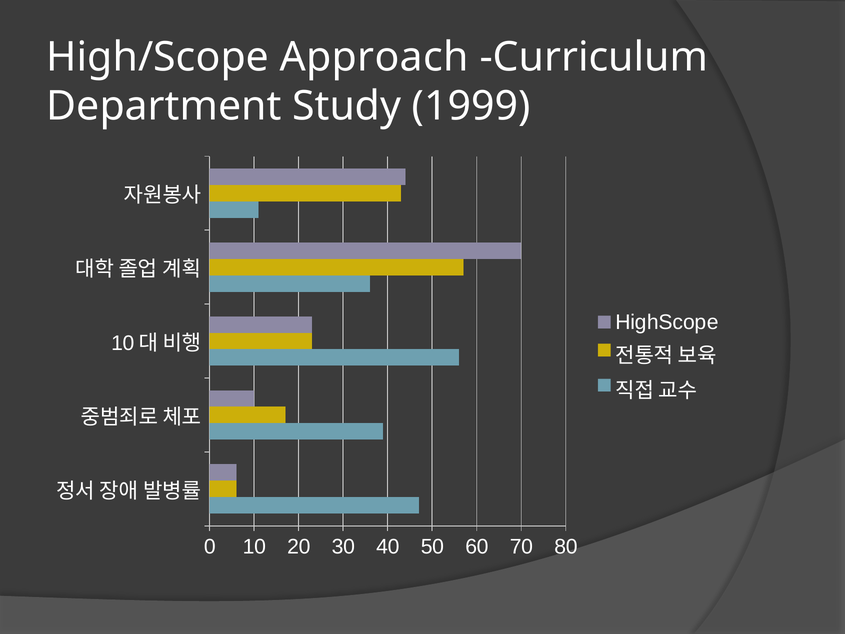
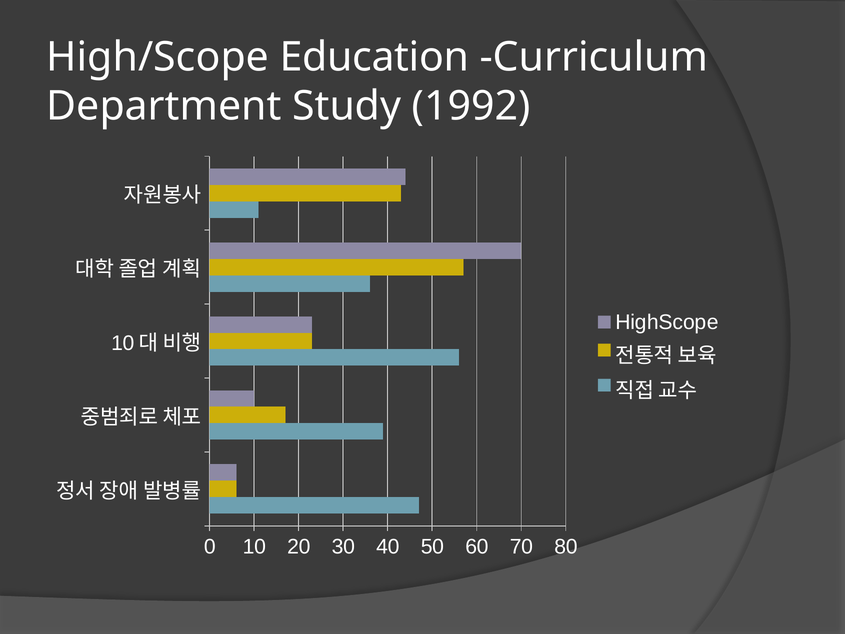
Approach: Approach -> Education (374, 57)
1999: 1999 -> 1992 (471, 106)
